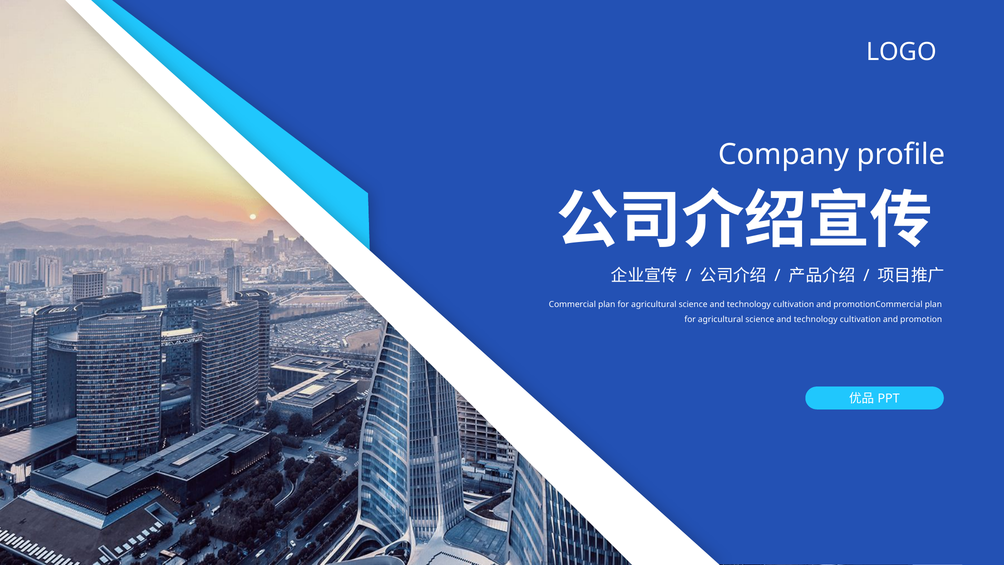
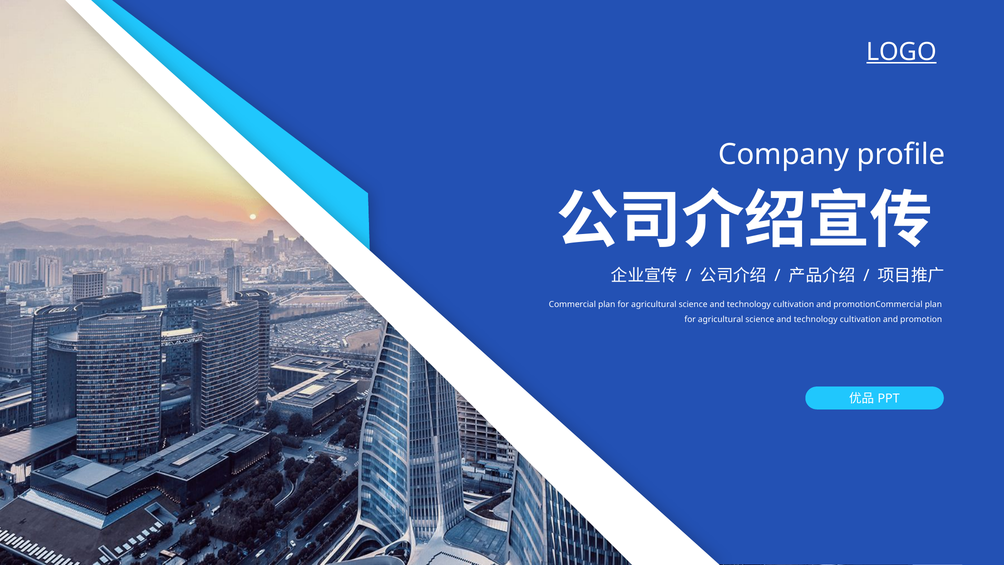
LOGO underline: none -> present (902, 52)
